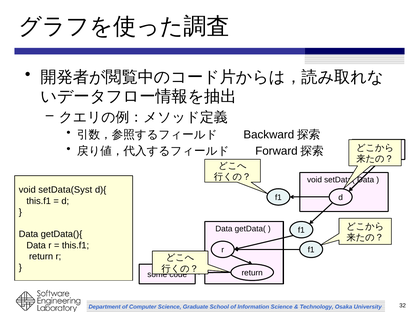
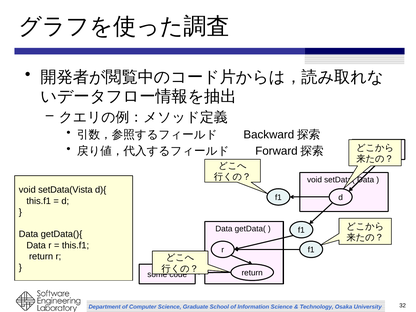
setData(Syst: setData(Syst -> setData(Vista (65, 190)
